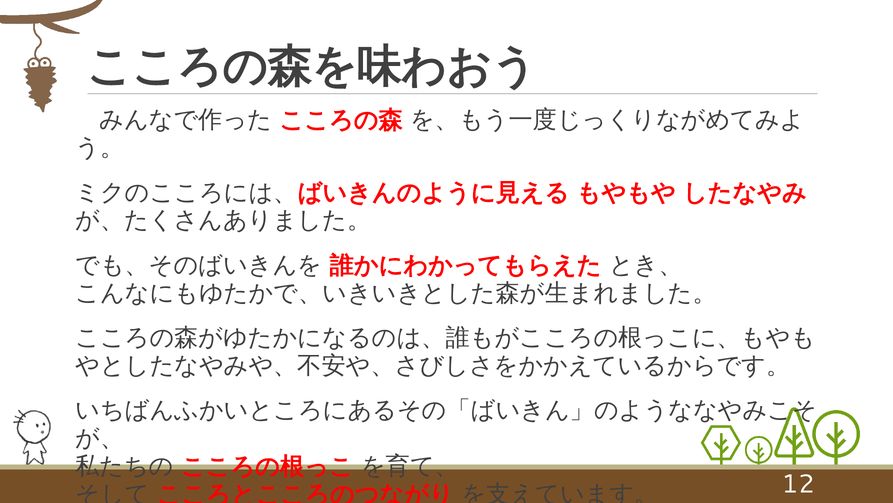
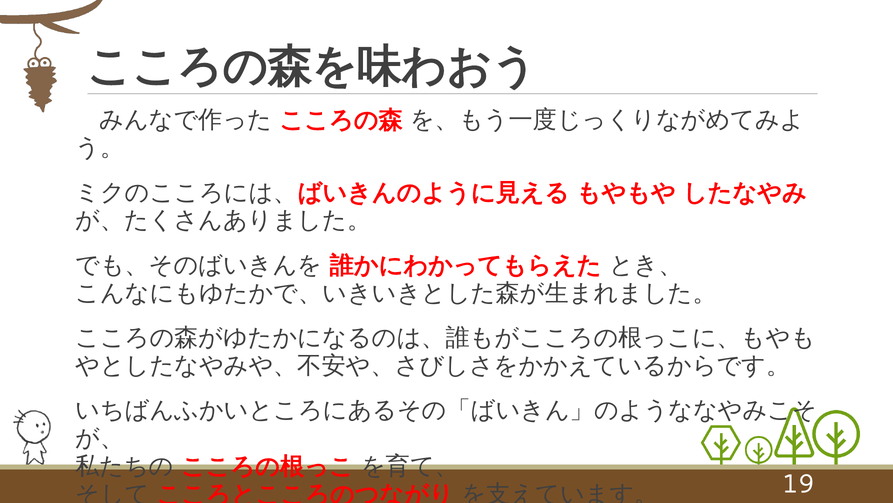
12: 12 -> 19 (798, 484)
